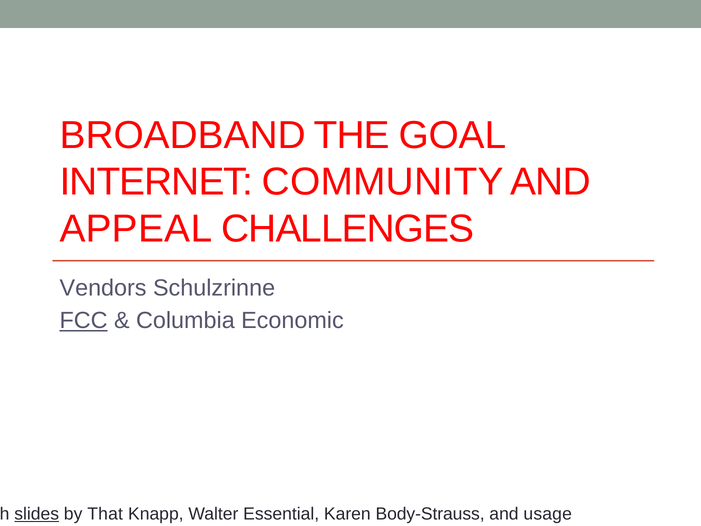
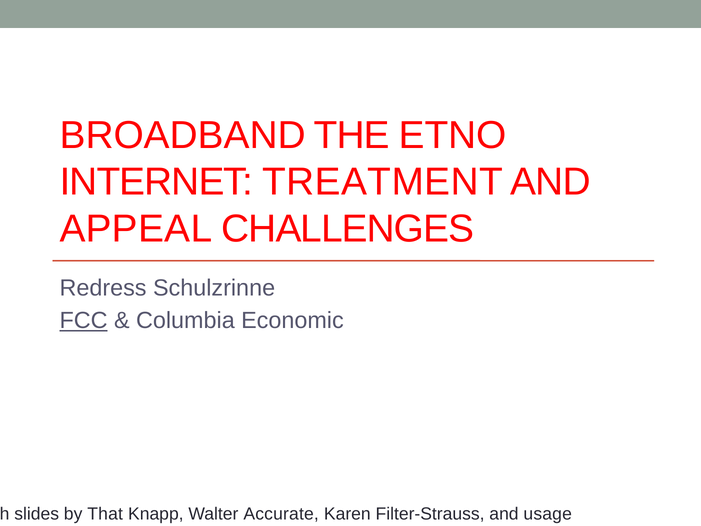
GOAL: GOAL -> ETNO (453, 135)
COMMUNITY: COMMUNITY -> TREATMENT (382, 182)
Vendors: Vendors -> Redress (103, 288)
slides underline: present -> none (37, 514)
Essential: Essential -> Accurate (281, 514)
Body-Strauss: Body-Strauss -> Filter-Strauss (430, 514)
